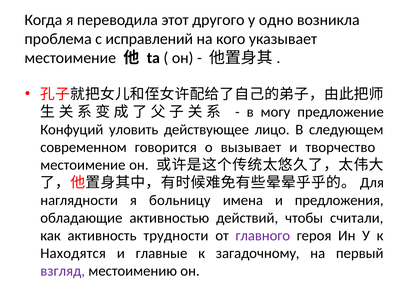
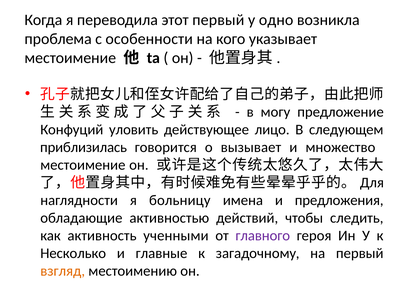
этот другого: другого -> первый (218, 20)
исправлений: исправлений -> особенности (149, 39)
современном: современном -> приблизилась (84, 147)
творчество: творчество -> множество (340, 147)
считали: считали -> следить (357, 218)
трудности: трудности -> ученными (176, 236)
Находятся: Находятся -> Несколько (73, 253)
взгляд colour: purple -> orange (63, 271)
